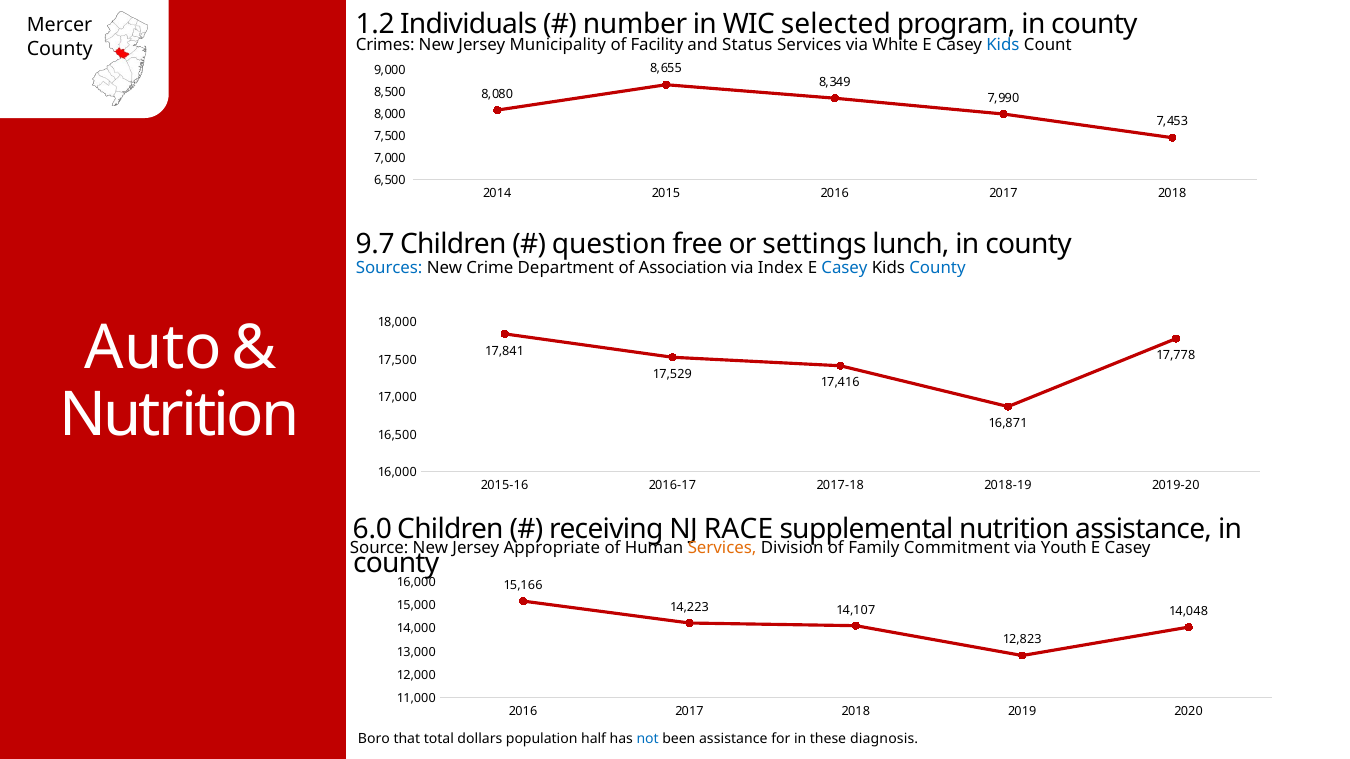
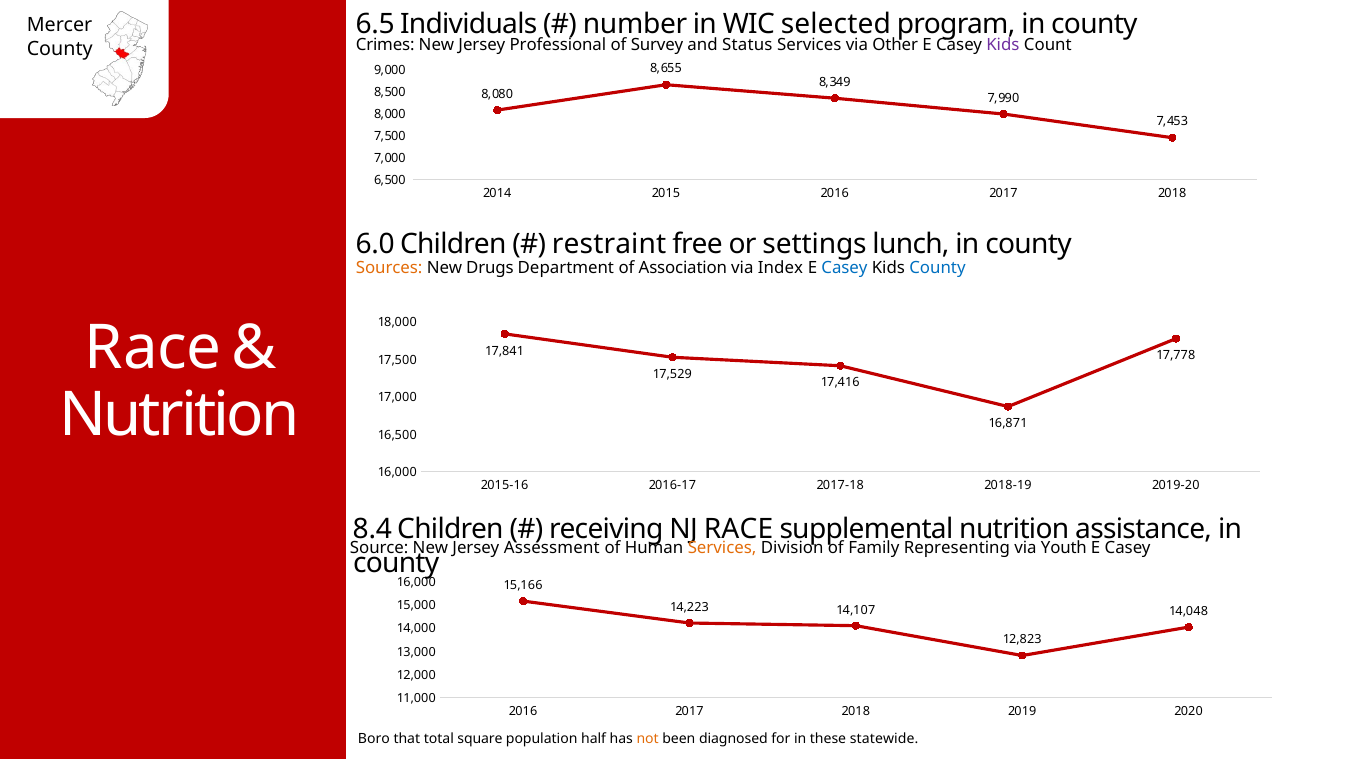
1.2: 1.2 -> 6.5 (375, 24)
Municipality: Municipality -> Professional (558, 45)
Facility: Facility -> Survey (657, 45)
White: White -> Other (895, 45)
Kids colour: blue -> purple (1003, 45)
9.7: 9.7 -> 6.0 (375, 245)
question: question -> restraint (609, 245)
Sources colour: blue -> orange (389, 269)
Crime: Crime -> Drugs (490, 269)
Auto: Auto -> Race (153, 349)
6.0: 6.0 -> 8.4 (372, 530)
Appropriate: Appropriate -> Assessment (552, 548)
Commitment: Commitment -> Representing (957, 548)
dollars: dollars -> square (480, 739)
not colour: blue -> orange (648, 739)
been assistance: assistance -> diagnosed (733, 739)
diagnosis: diagnosis -> statewide (884, 739)
